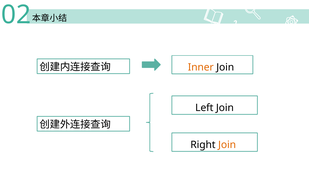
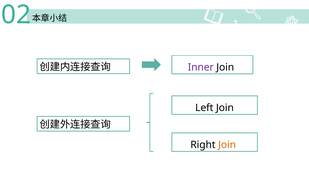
Inner colour: orange -> purple (201, 67)
